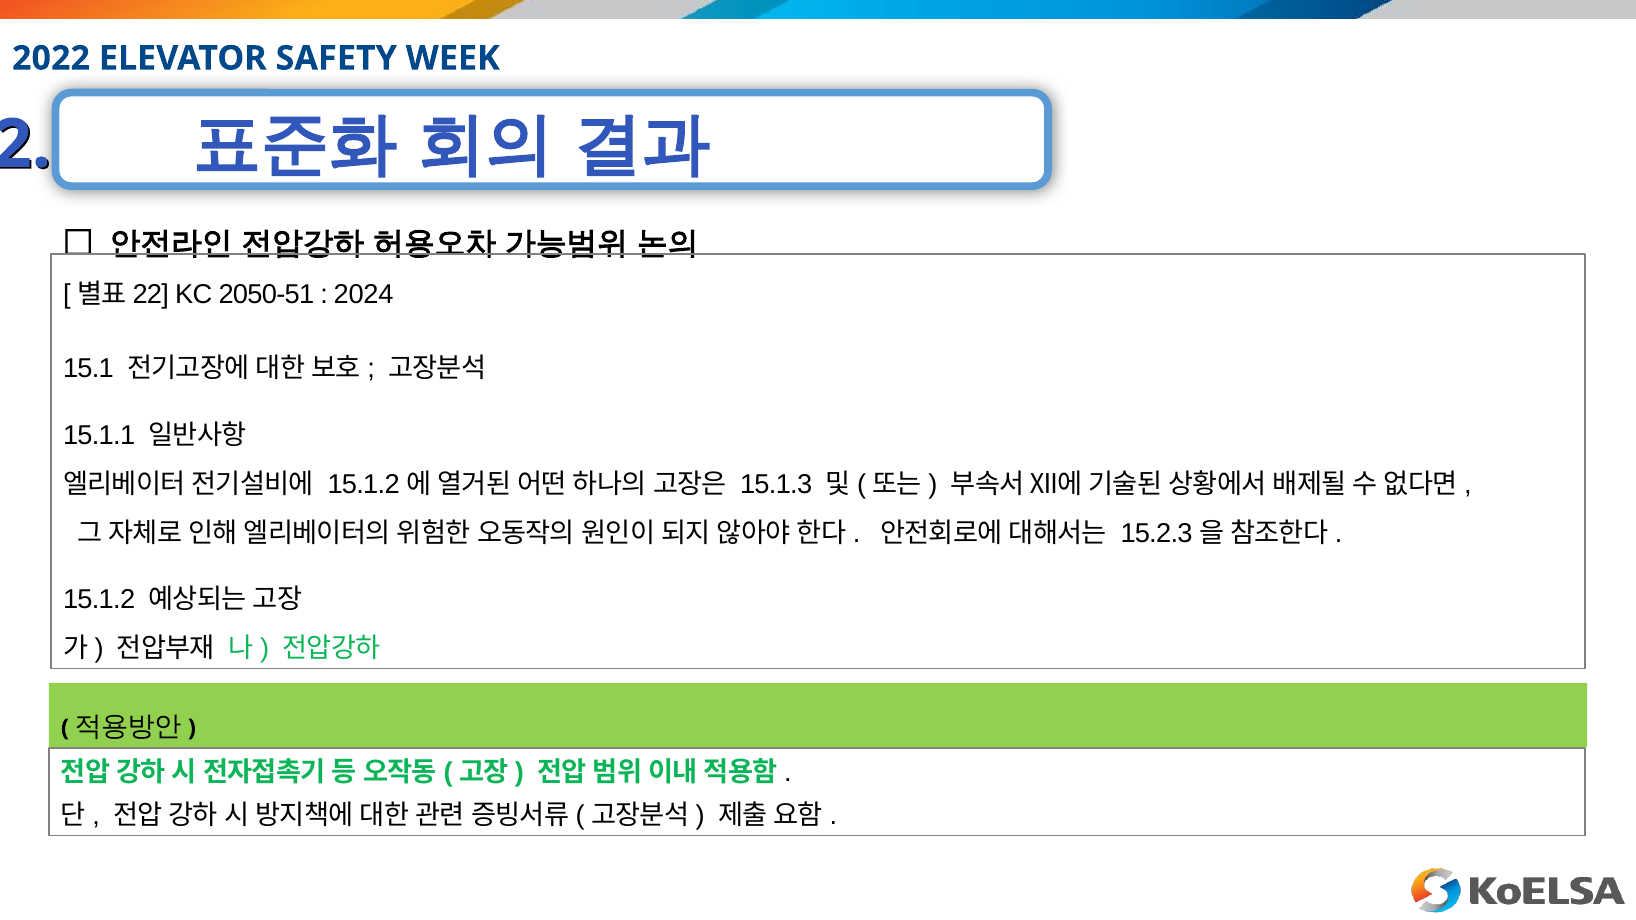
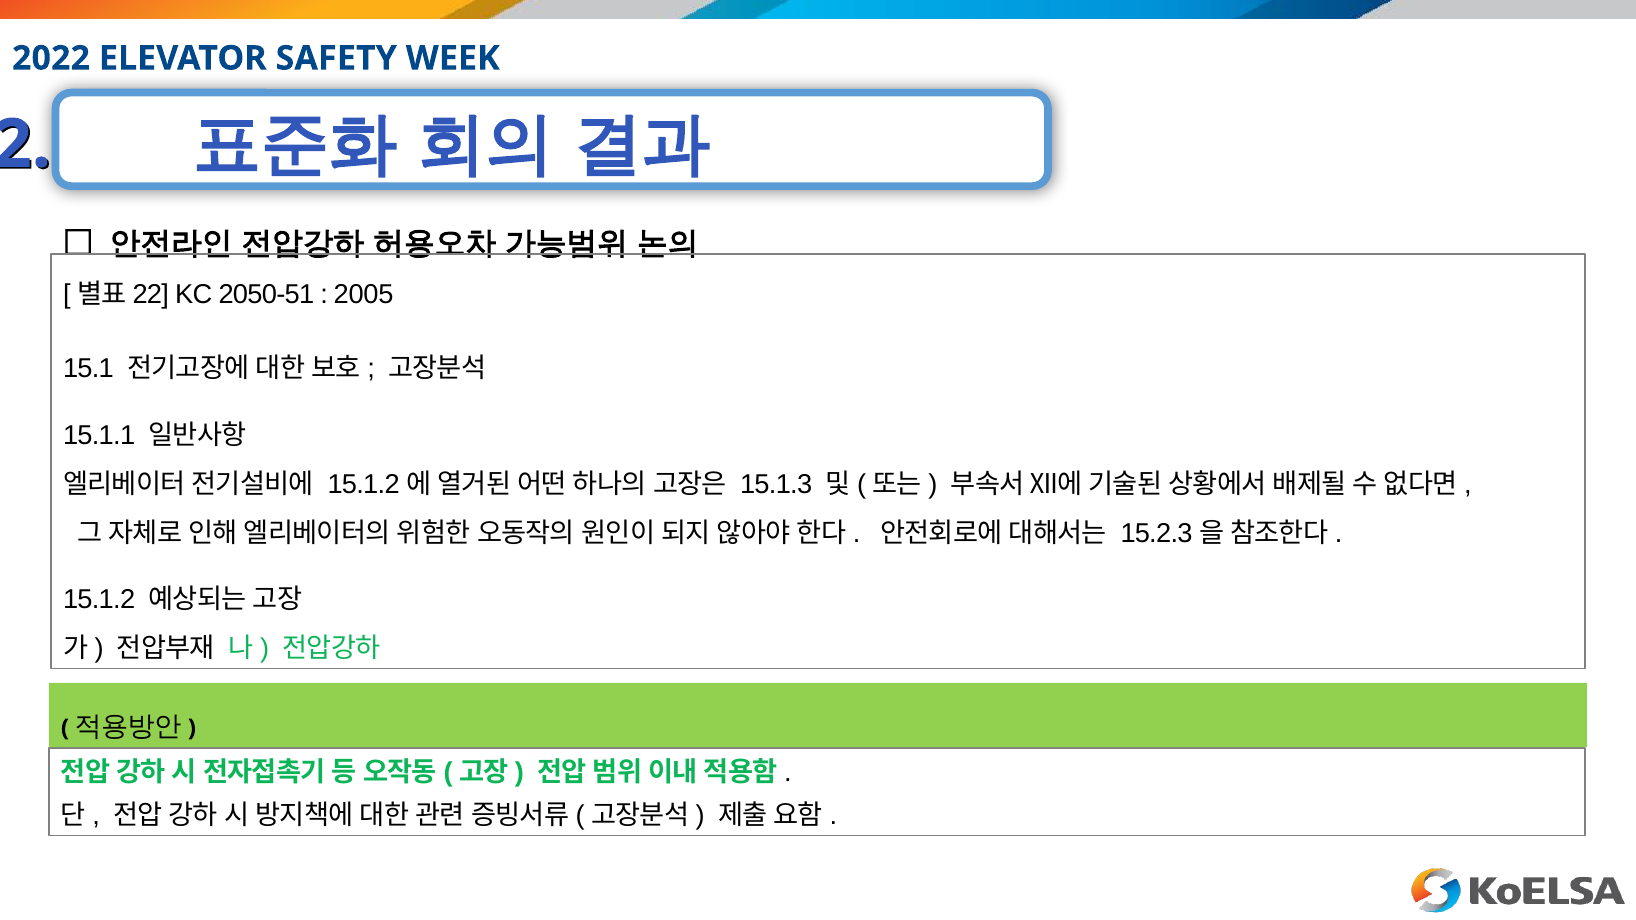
2024: 2024 -> 2005 (364, 294)
